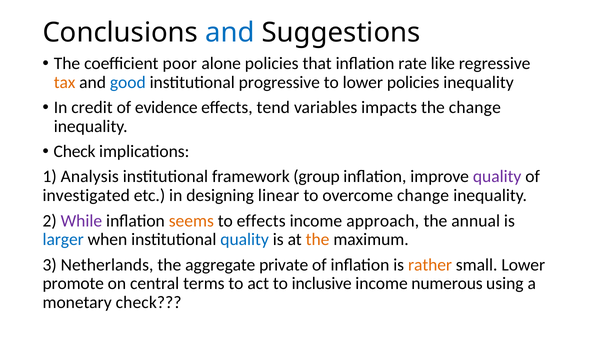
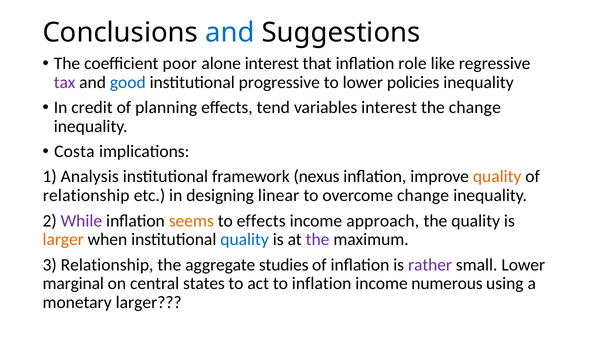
alone policies: policies -> interest (272, 63)
rate: rate -> role (413, 63)
tax colour: orange -> purple (65, 82)
evidence: evidence -> planning (166, 107)
variables impacts: impacts -> interest (389, 107)
Check: Check -> Costa (74, 152)
group: group -> nexus (317, 177)
quality colour: purple -> orange (497, 177)
investigated: investigated -> relationship (86, 196)
the annual: annual -> quality (476, 221)
larger colour: blue -> orange (63, 240)
the colour: orange -> purple (318, 240)
3 Netherlands: Netherlands -> Relationship (107, 265)
private: private -> studies (284, 265)
rather colour: orange -> purple (430, 265)
promote: promote -> marginal (73, 284)
terms: terms -> states (204, 284)
to inclusive: inclusive -> inflation (322, 284)
monetary check: check -> larger (149, 303)
